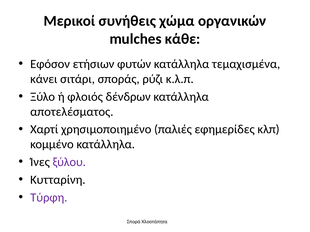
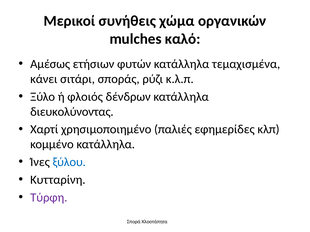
κάθε: κάθε -> καλό (183, 39)
Εφόσον: Εφόσον -> Αμέσως (50, 64)
αποτελέσματος: αποτελέσματος -> διευκολύνοντας (72, 112)
ξύλου colour: purple -> blue (69, 162)
